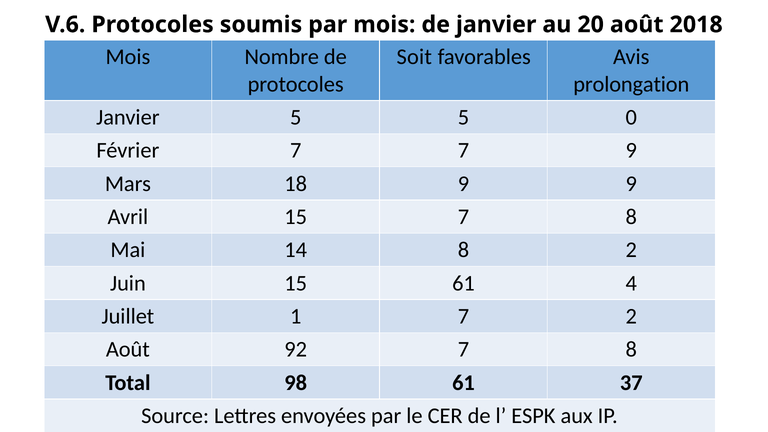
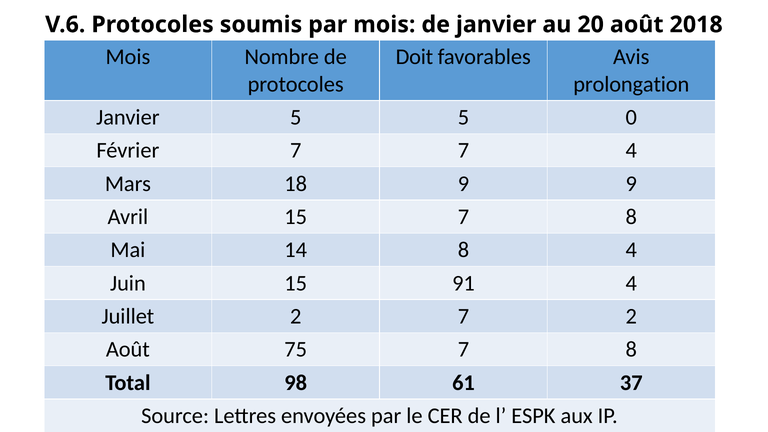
Soit: Soit -> Doit (414, 57)
7 9: 9 -> 4 (631, 151)
8 2: 2 -> 4 (631, 250)
15 61: 61 -> 91 (463, 283)
Juillet 1: 1 -> 2 (296, 316)
92: 92 -> 75 (296, 349)
